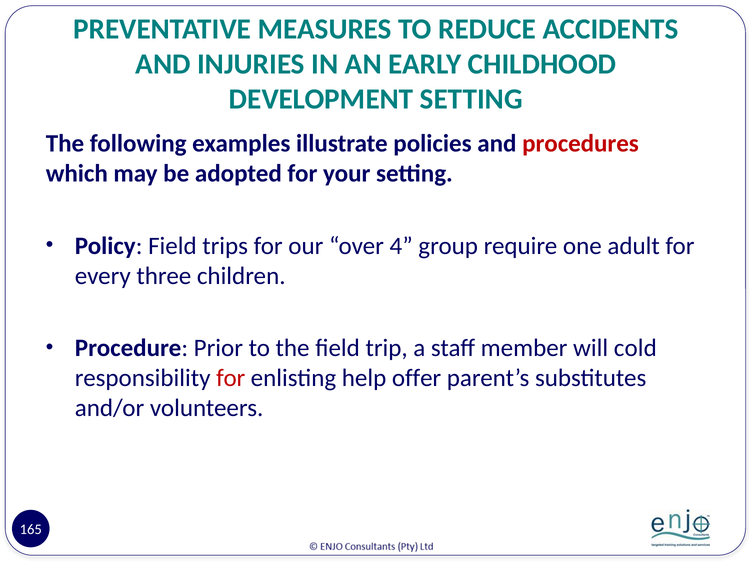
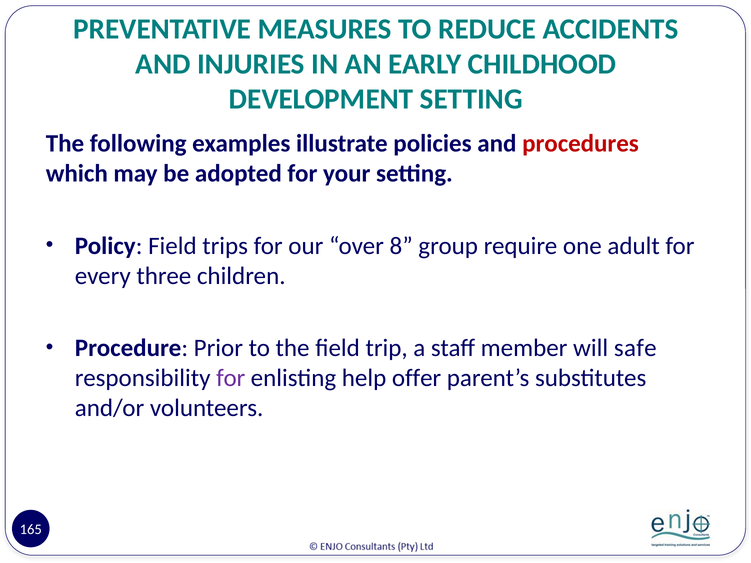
4: 4 -> 8 (401, 246)
cold: cold -> safe (635, 348)
for colour: red -> purple (231, 378)
